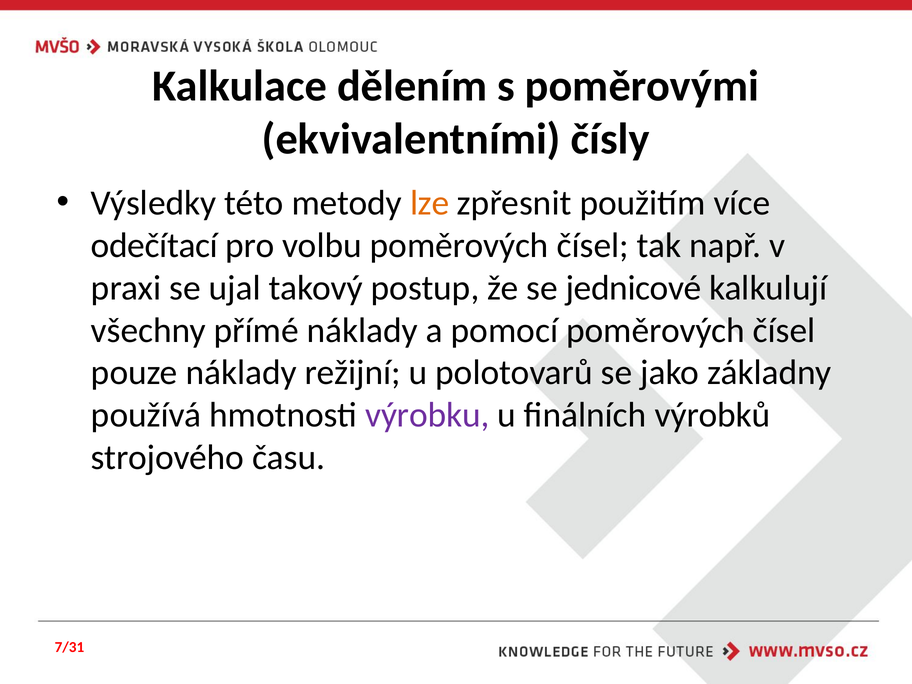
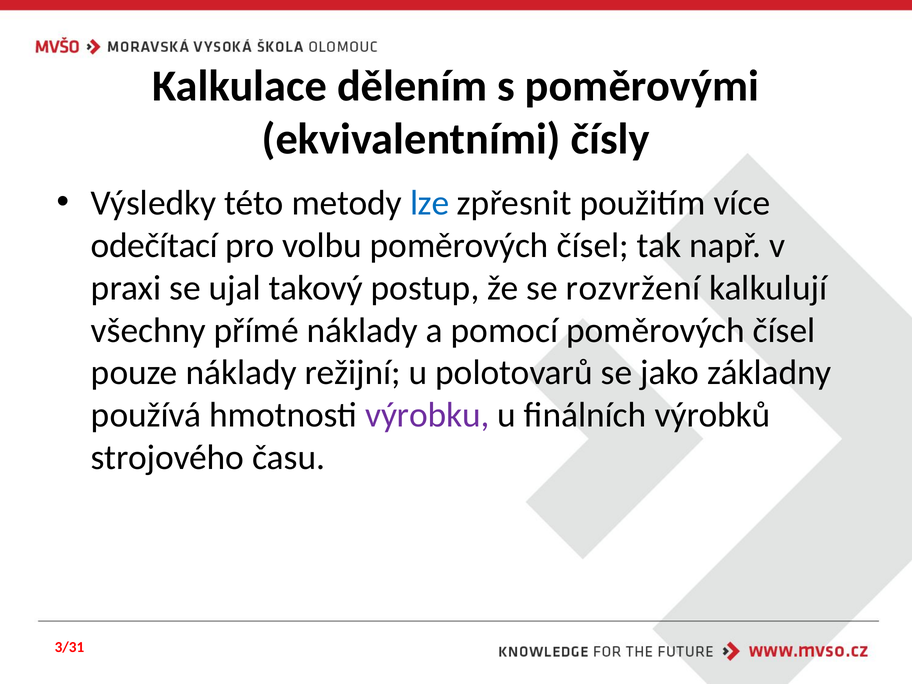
lze colour: orange -> blue (430, 203)
jednicové: jednicové -> rozvržení (633, 288)
7/31: 7/31 -> 3/31 (69, 647)
